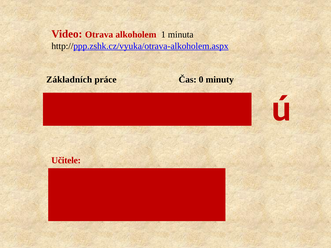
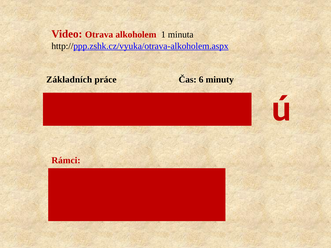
0: 0 -> 6 (201, 80)
Učitele: Učitele -> Rámci (66, 161)
